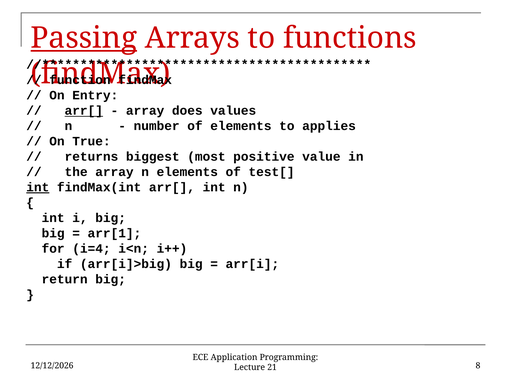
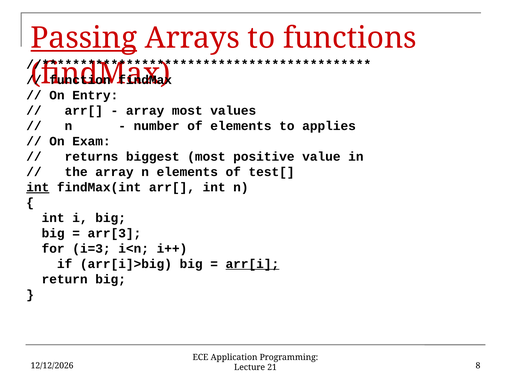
arr[ underline: present -> none (84, 111)
array does: does -> most (187, 111)
True: True -> Exam (91, 141)
arr[1: arr[1 -> arr[3 (114, 233)
i=4: i=4 -> i=3 (91, 249)
arr[i underline: none -> present (252, 264)
